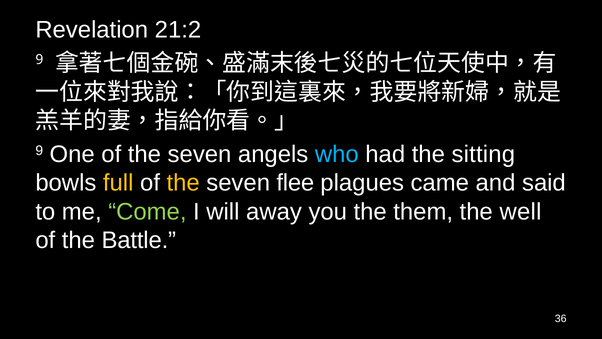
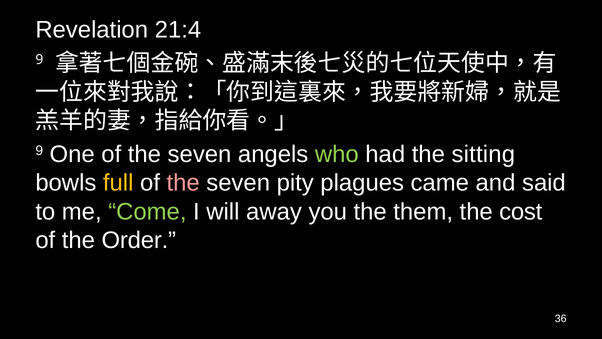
21:2: 21:2 -> 21:4 (178, 30)
who colour: light blue -> light green (337, 154)
the colour: yellow -> pink (183, 183)
flee: flee -> pity (295, 183)
well: well -> cost (521, 212)
Battle: Battle -> Order (139, 240)
